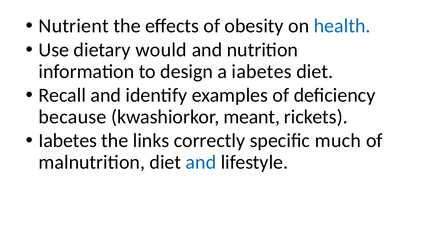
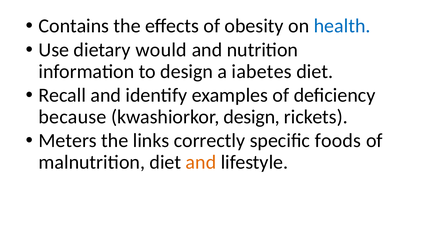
Nutrient: Nutrient -> Contains (74, 26)
kwashiorkor meant: meant -> design (252, 117)
Iabetes: Iabetes -> Meters (68, 141)
much: much -> foods (338, 141)
and colour: blue -> orange (201, 162)
